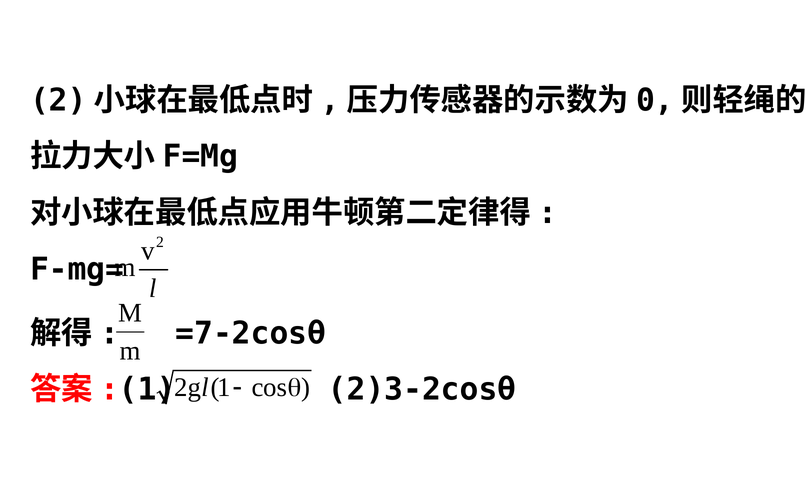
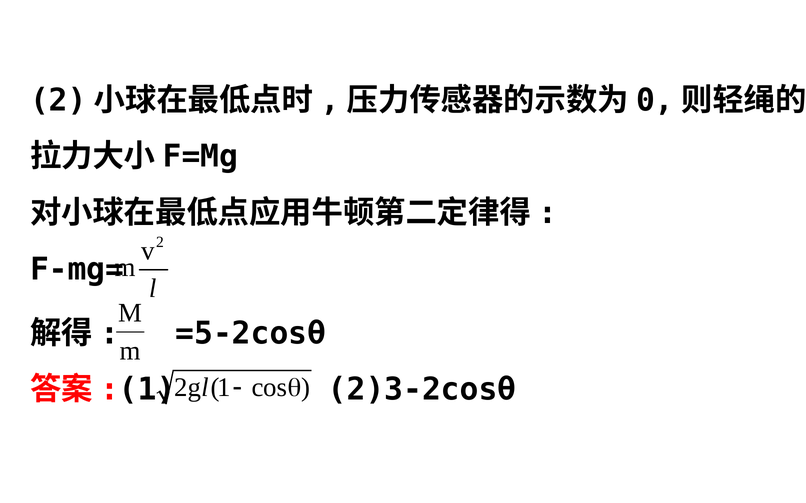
=7-2cosθ: =7-2cosθ -> =5-2cosθ (251, 334)
